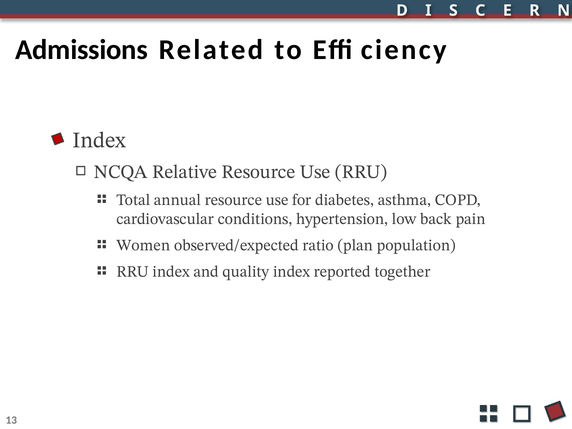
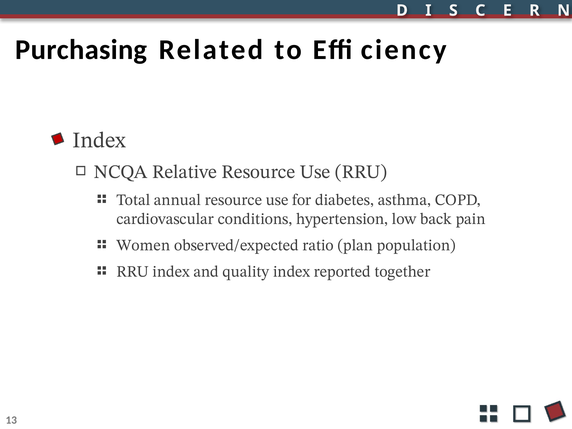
Admissions: Admissions -> Purchasing (81, 50)
